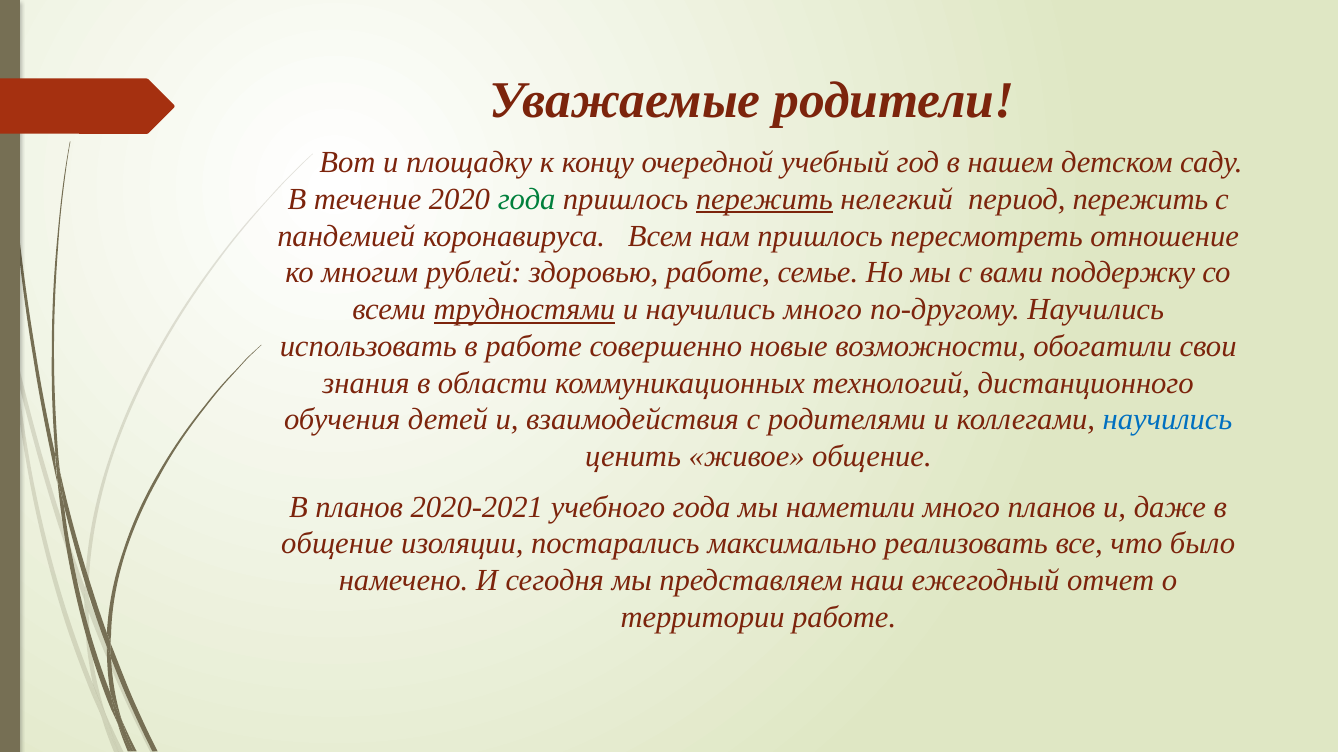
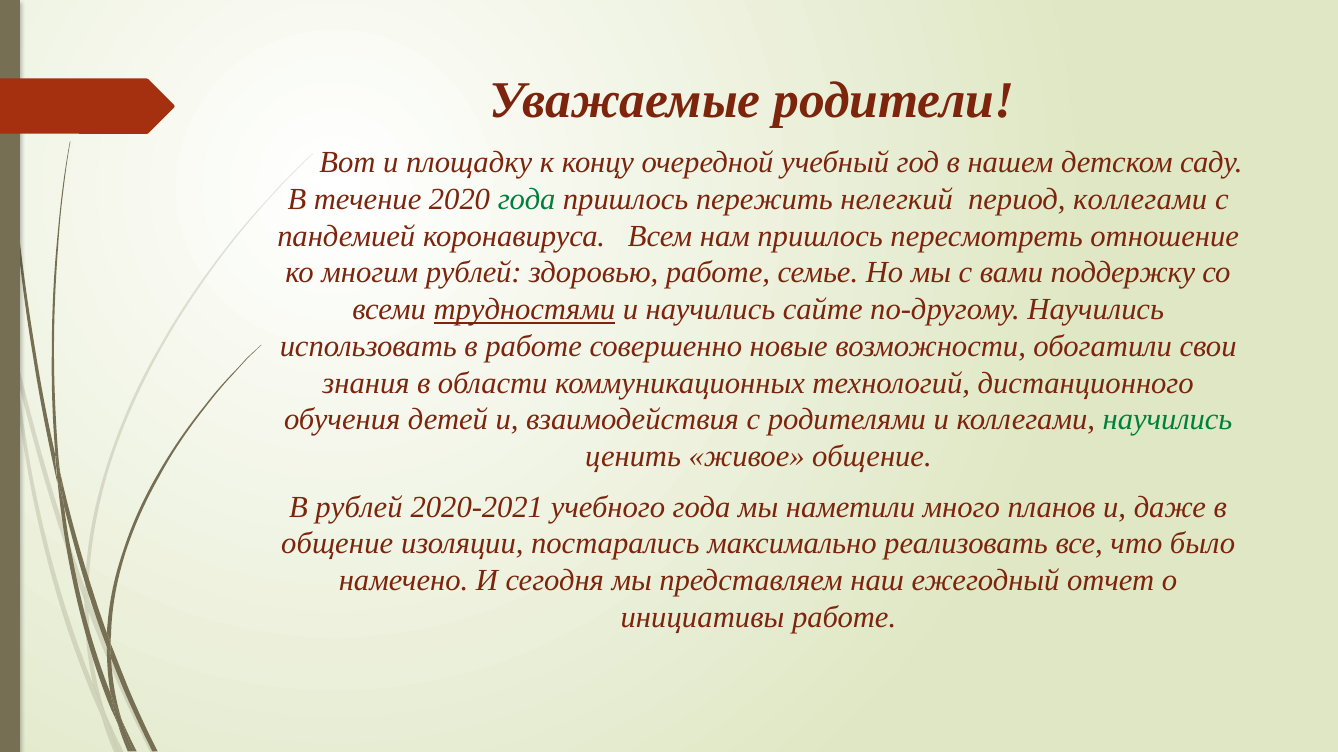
пережить underline: present -> none (764, 199)
период пережить: пережить -> коллегами (1140, 199)
научились много: много -> сайте (823, 310)
научились colour: blue -> green (1168, 420)
В планов: планов -> рублей (359, 508)
территории: территории -> инициативы (703, 618)
